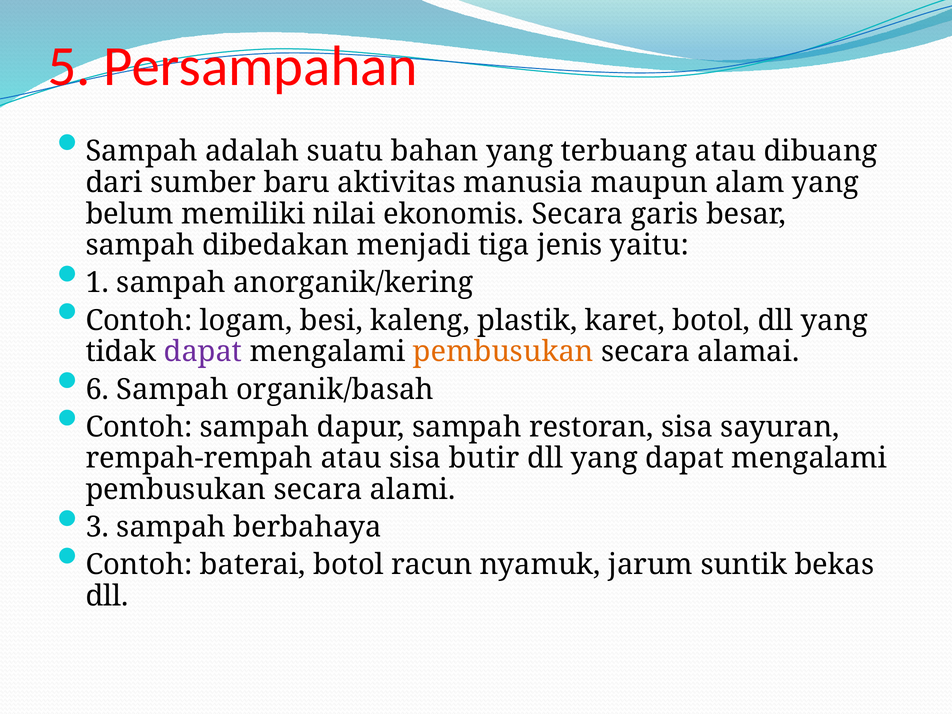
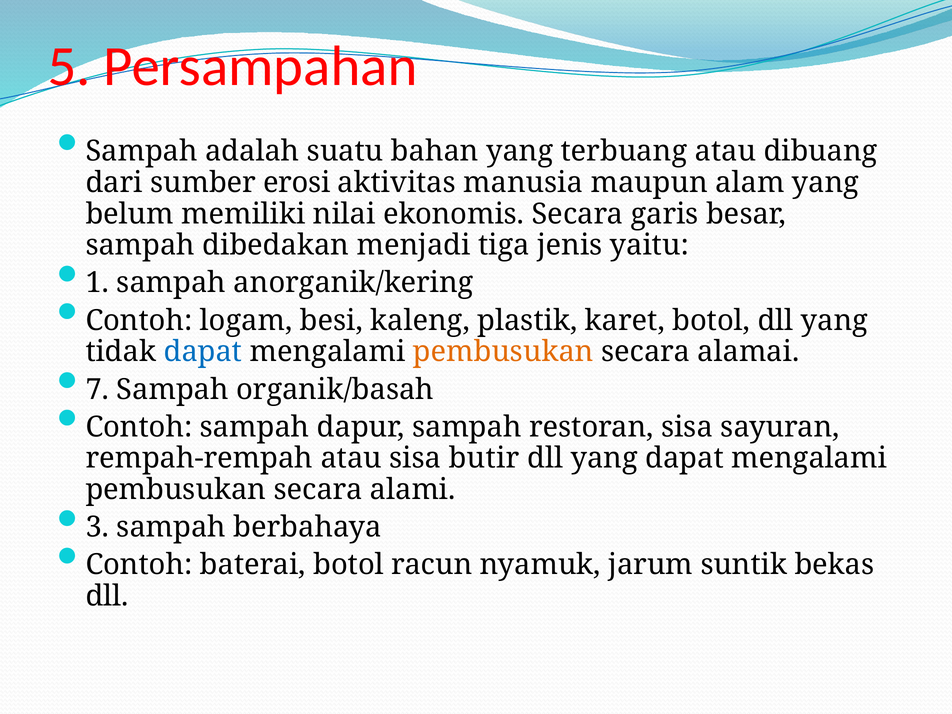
baru: baru -> erosi (297, 183)
dapat colour: purple -> blue (203, 352)
6: 6 -> 7 (97, 389)
